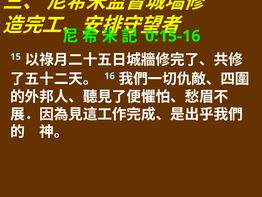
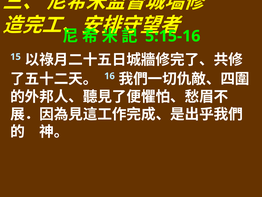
0:15-16: 0:15-16 -> 5:15-16 (173, 36)
